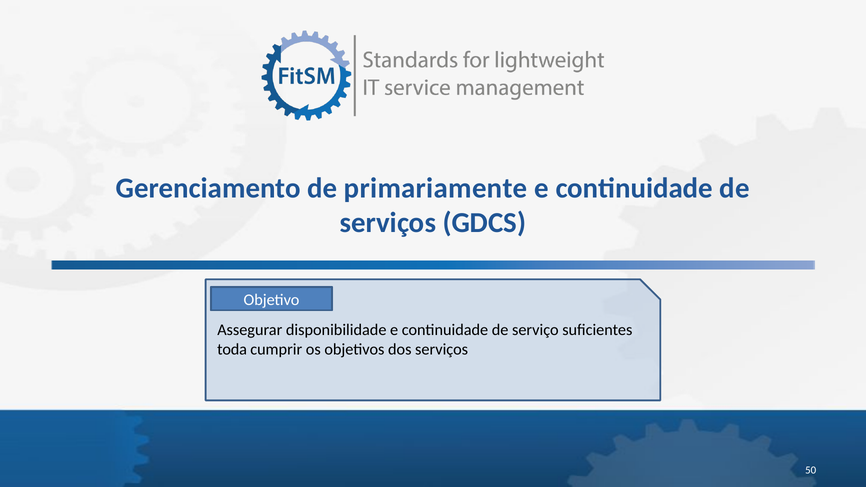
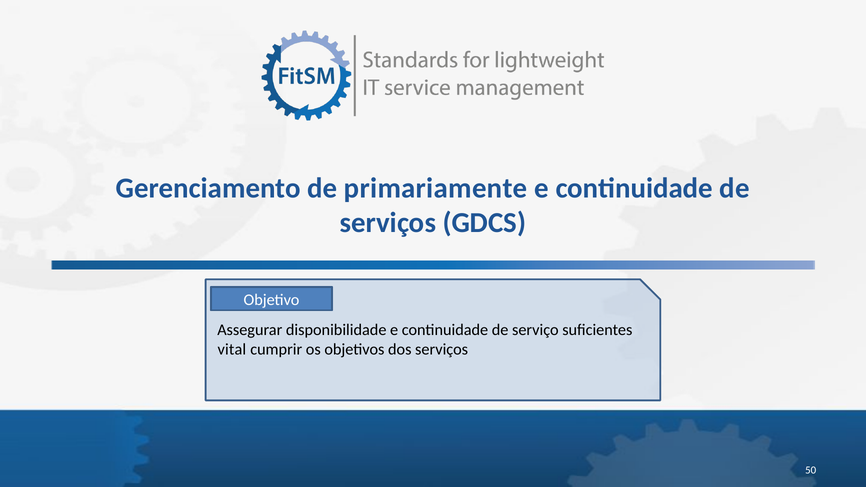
toda: toda -> vital (232, 350)
